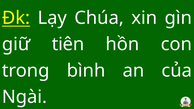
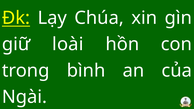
tiên: tiên -> loài (68, 44)
